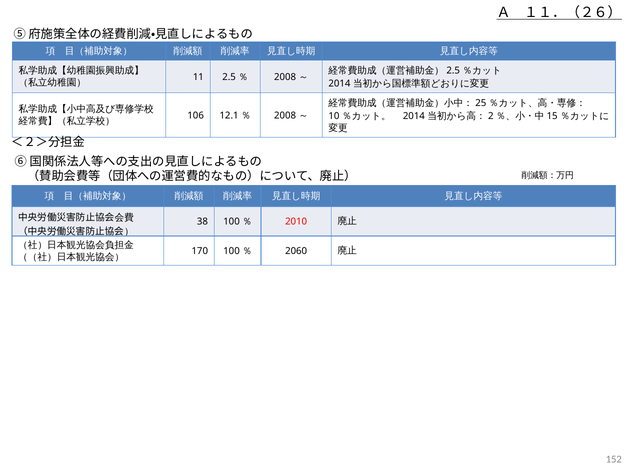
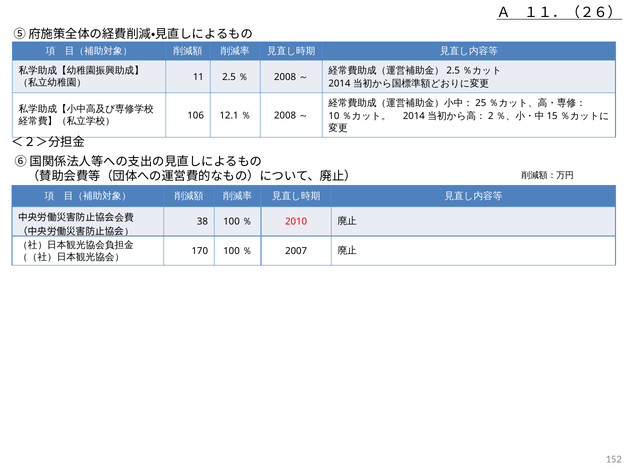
2060: 2060 -> 2007 (296, 251)
